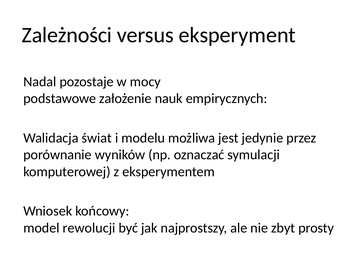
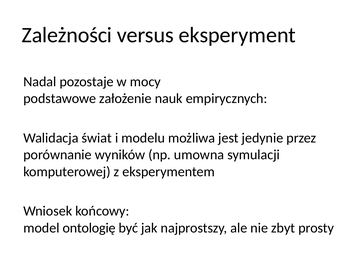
oznaczać: oznaczać -> umowna (199, 155)
rewolucji: rewolucji -> ontologię (89, 228)
